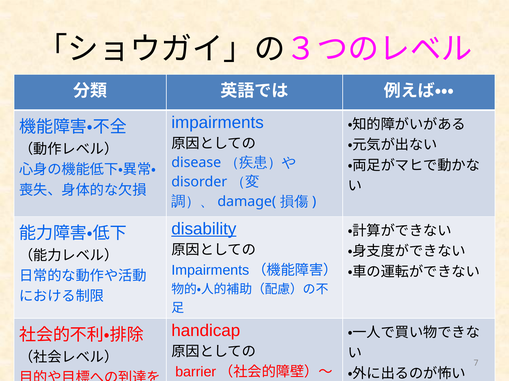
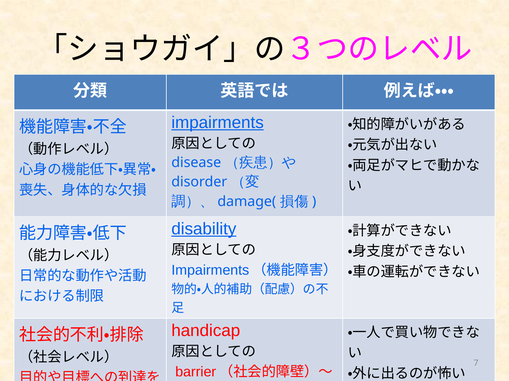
impairments underline: none -> present (218, 123)
